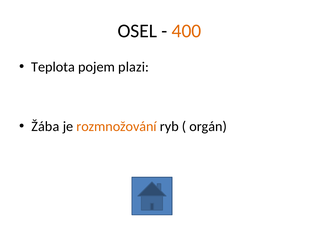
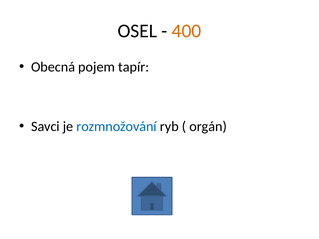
Teplota: Teplota -> Obecná (53, 67)
plazi: plazi -> tapír (134, 67)
Žába: Žába -> Savci (45, 126)
rozmnožování colour: orange -> blue (117, 126)
